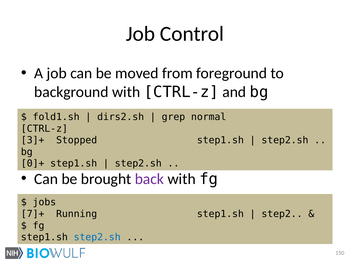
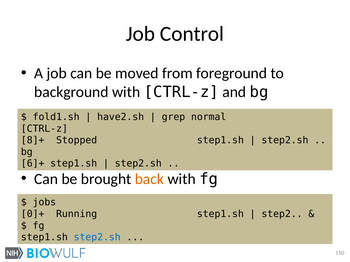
dirs2.sh: dirs2.sh -> have2.sh (121, 117)
3]+: 3]+ -> 8]+ (33, 140)
0]+: 0]+ -> 6]+ (33, 164)
back colour: purple -> orange (149, 179)
7]+: 7]+ -> 0]+ (33, 214)
